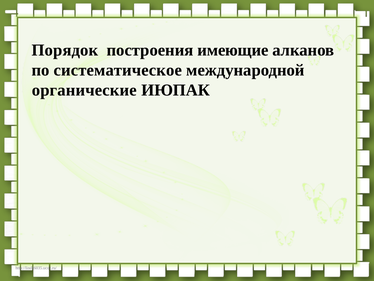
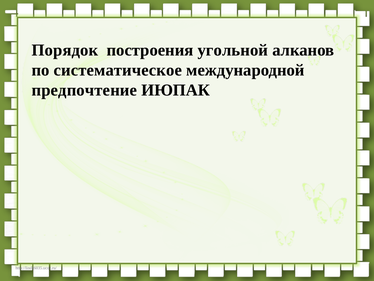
имеющие: имеющие -> угольной (233, 50)
органические: органические -> предпочтение (84, 90)
